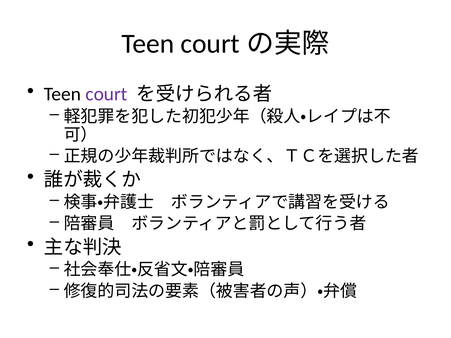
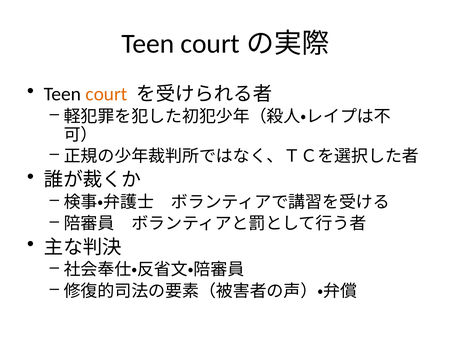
court colour: purple -> orange (106, 94)
